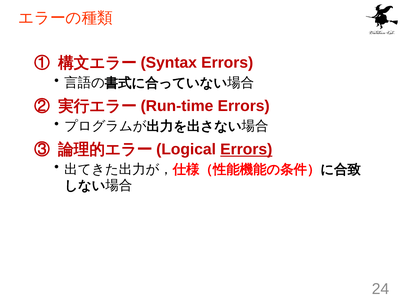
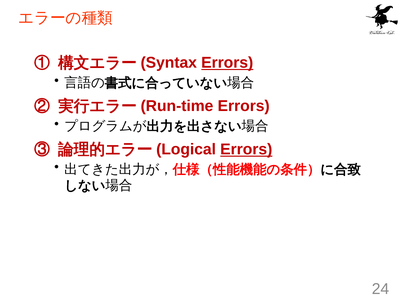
Errors underline: none -> present (227, 63)
